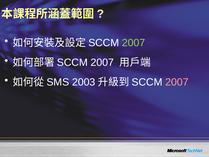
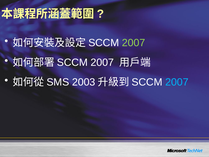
2007 colour: pink -> light blue (177, 82)
